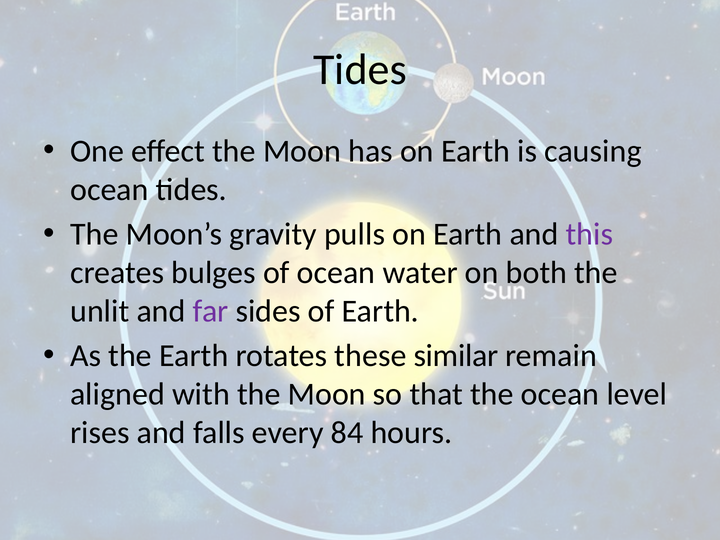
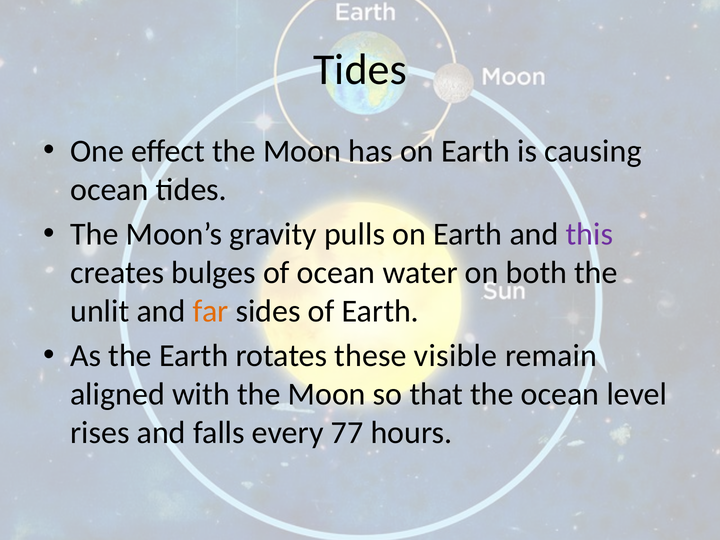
far colour: purple -> orange (211, 311)
similar: similar -> visible (456, 356)
84: 84 -> 77 (347, 433)
